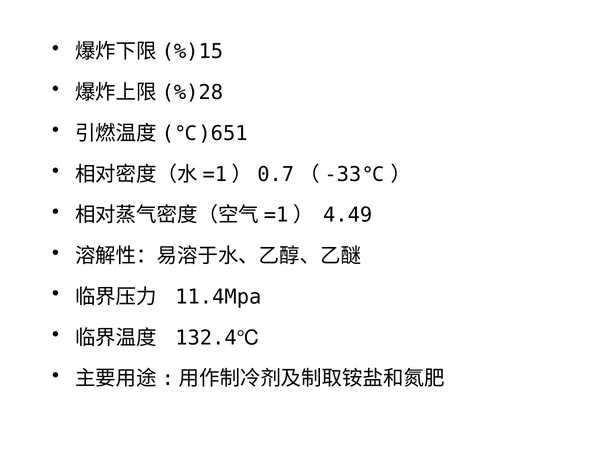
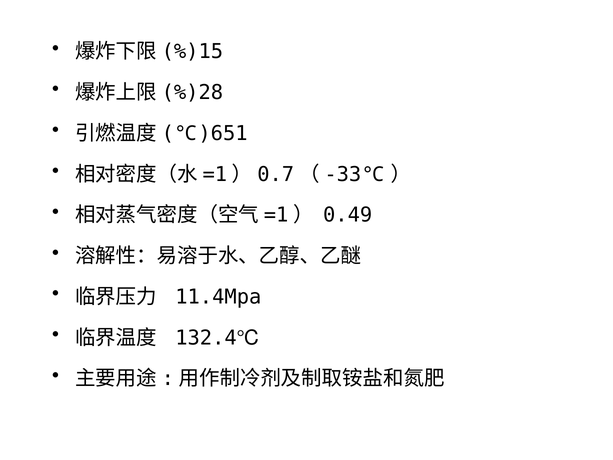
4.49: 4.49 -> 0.49 (348, 215)
